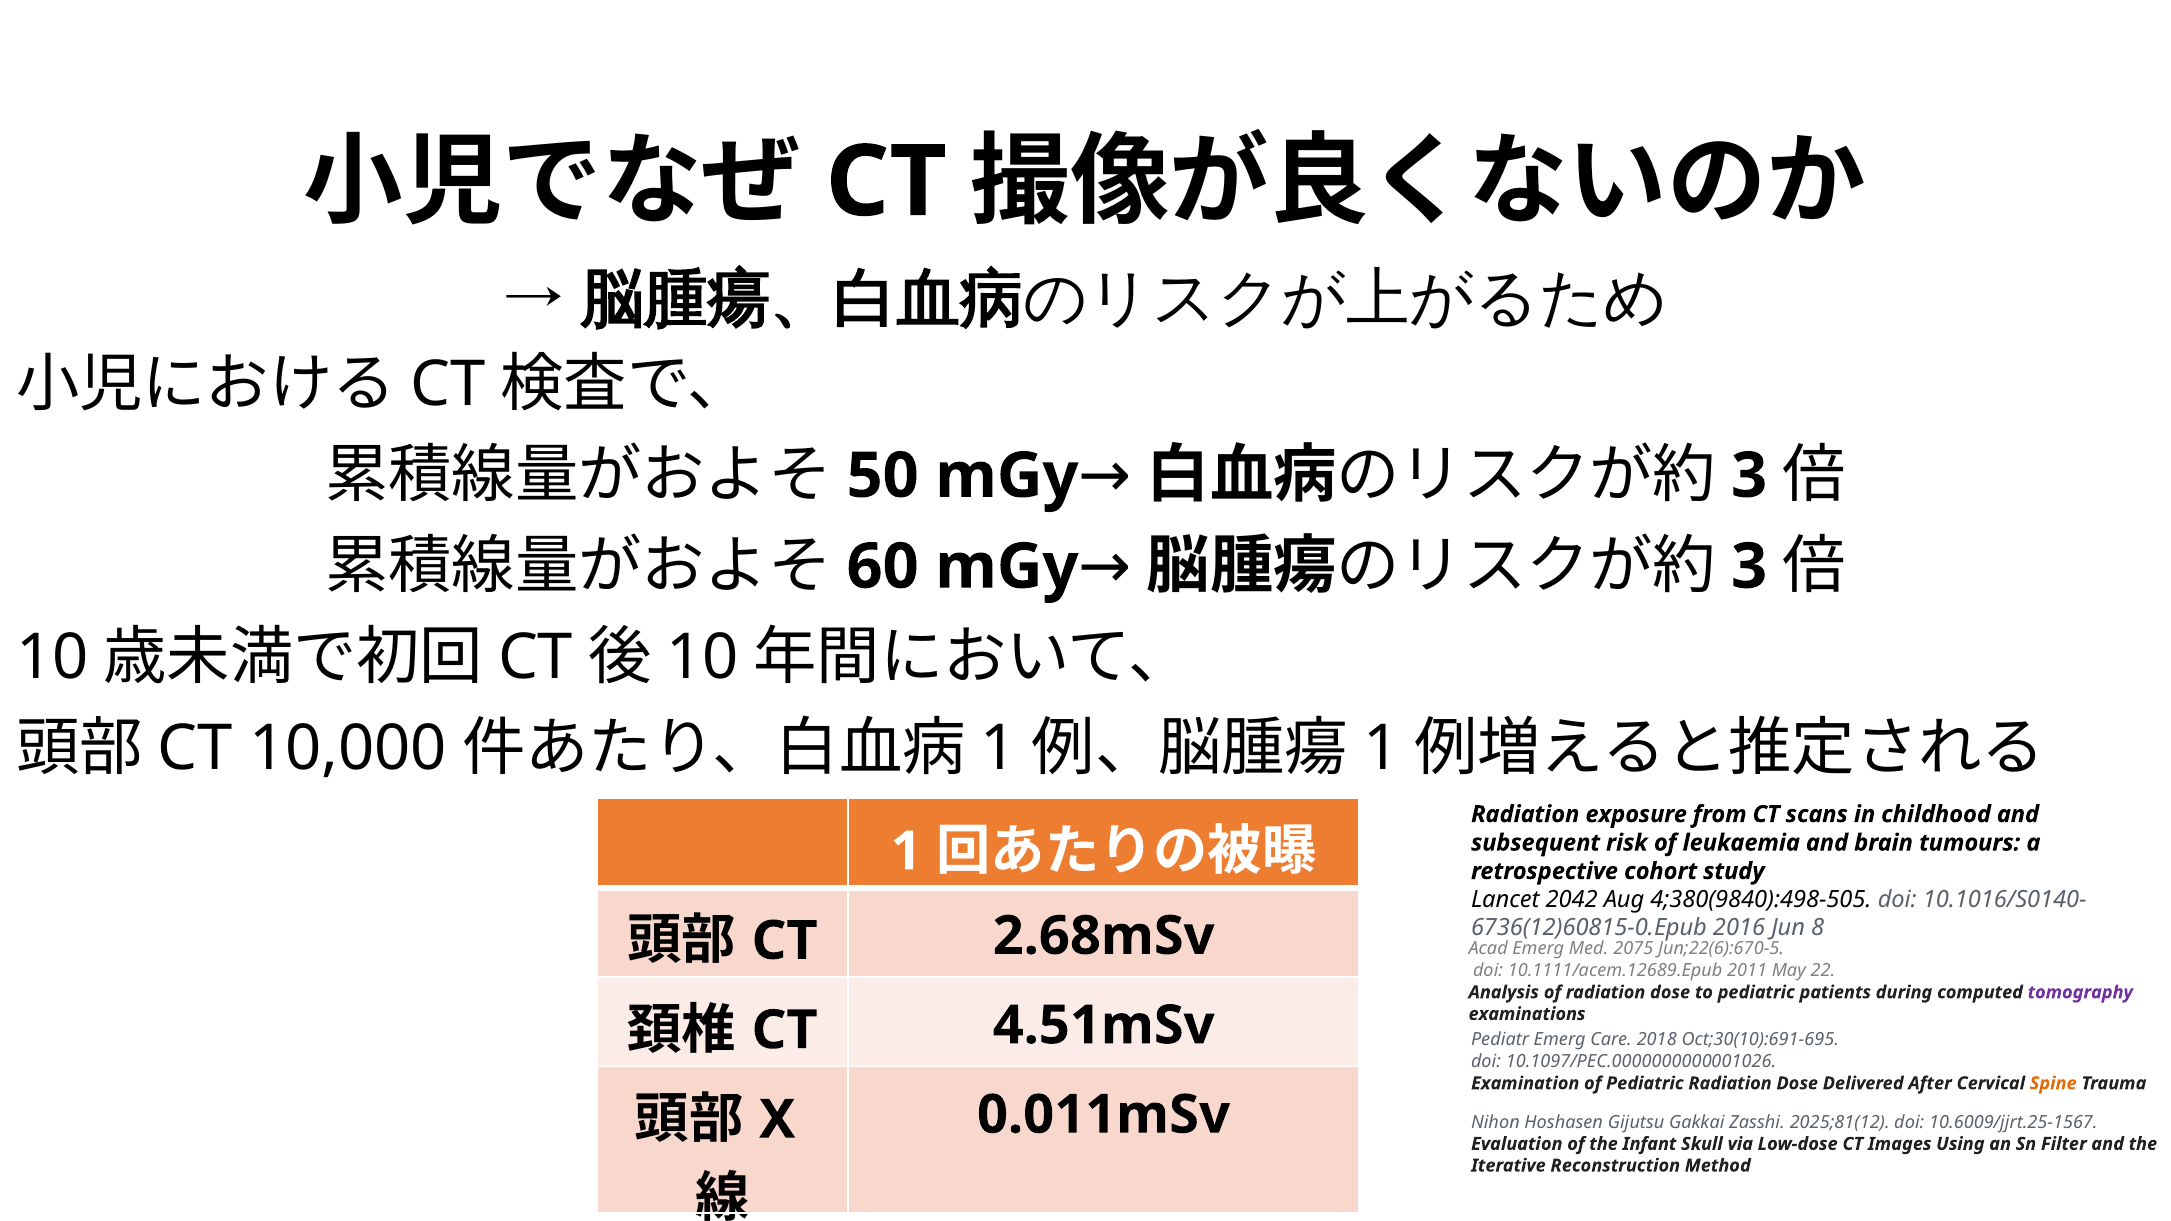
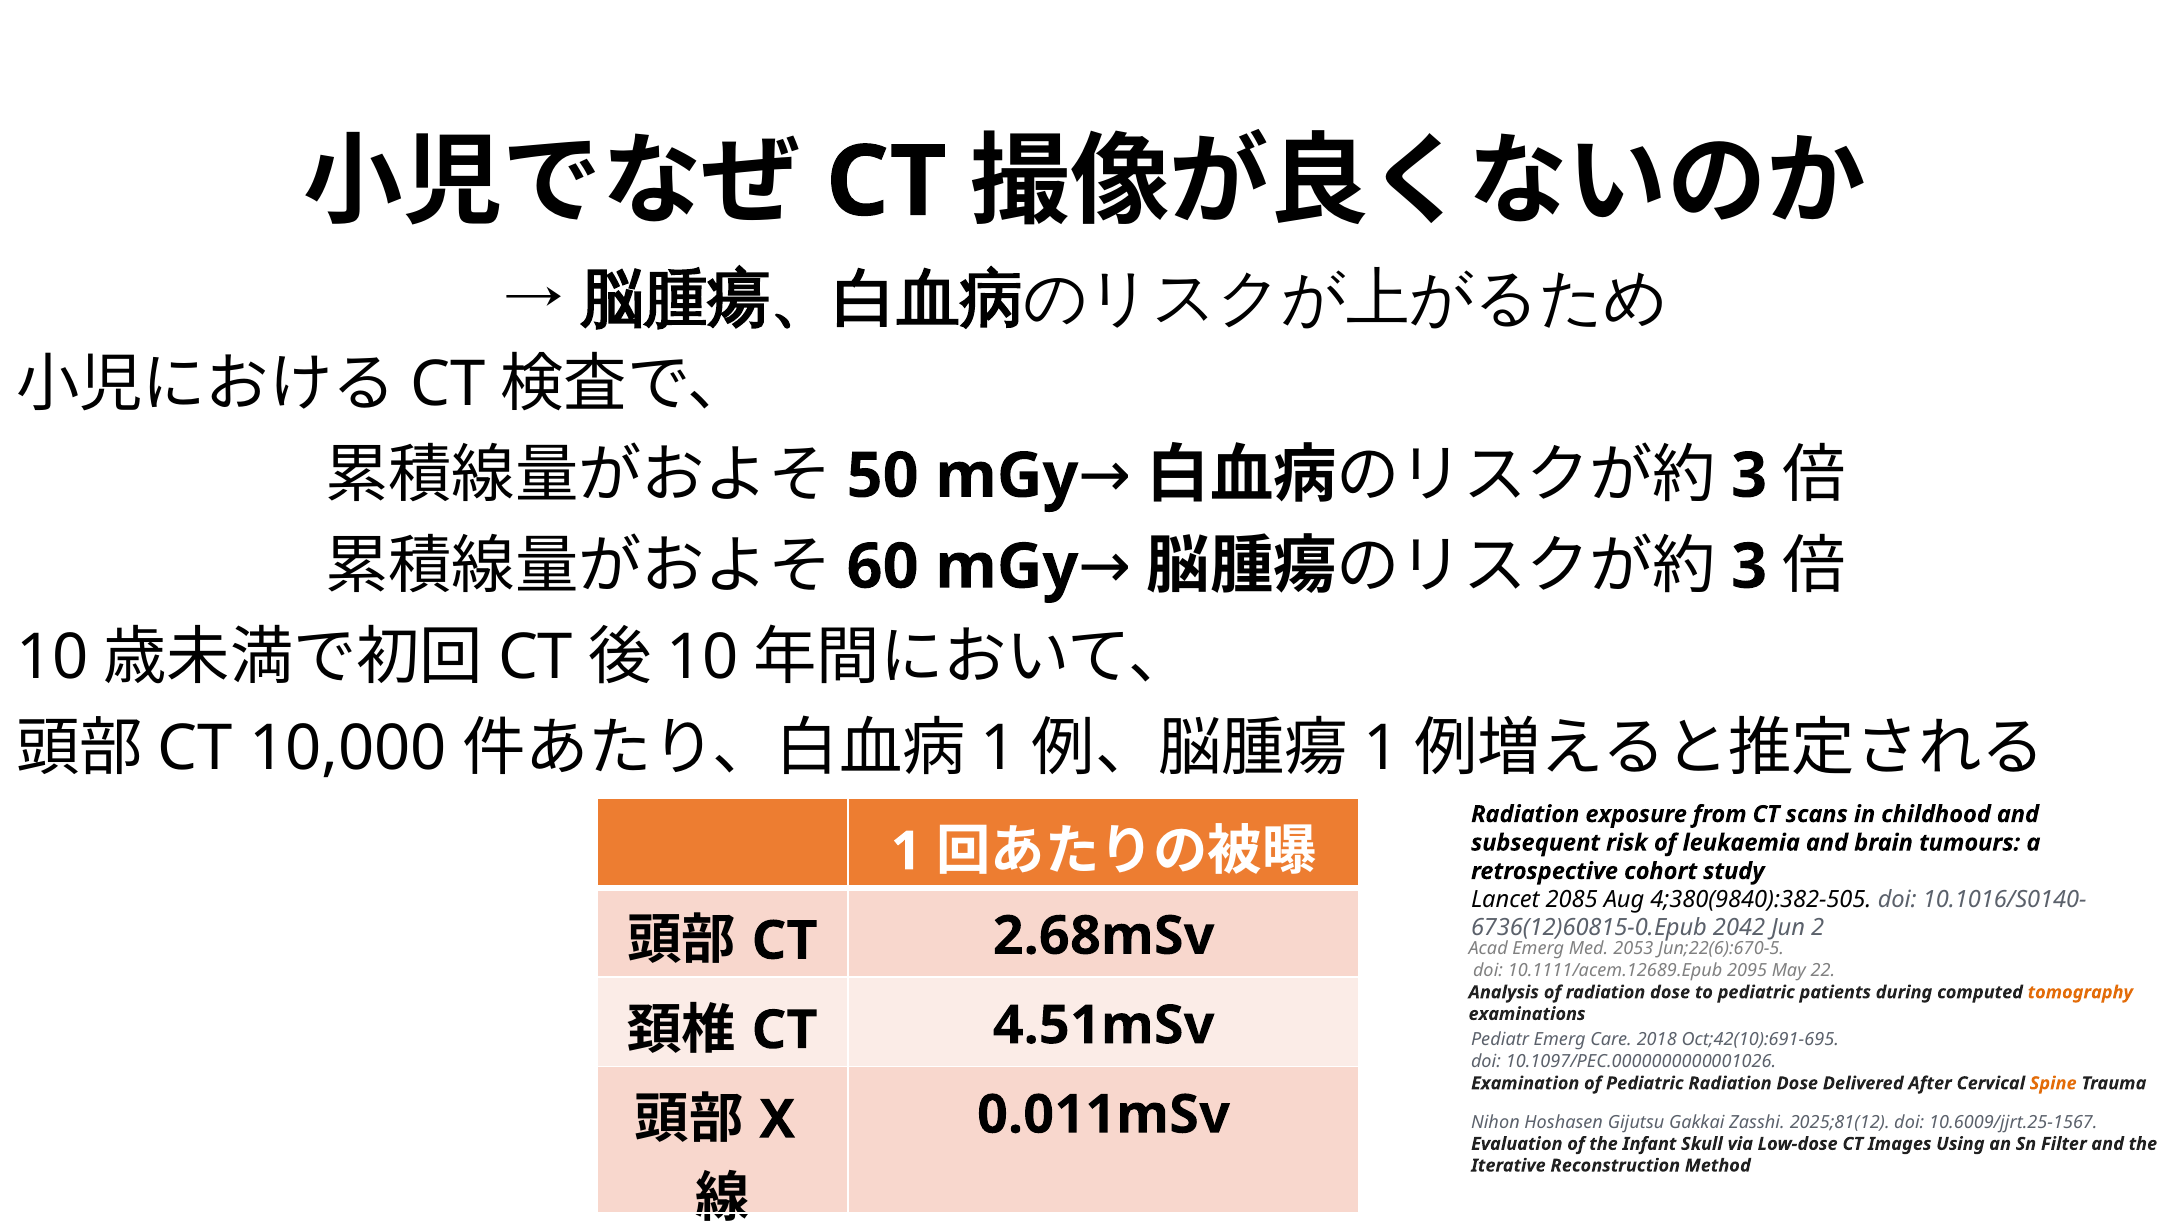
2042: 2042 -> 2085 (1572, 900)
4;380(9840):498-505: 4;380(9840):498-505 -> 4;380(9840):382-505 (1761, 900)
2016: 2016 -> 2042 (1739, 928)
8: 8 -> 2 (1818, 928)
2075: 2075 -> 2053 (1633, 949)
2011: 2011 -> 2095 (1747, 971)
tomography colour: purple -> orange (2080, 992)
Oct;30(10):691-695: Oct;30(10):691-695 -> Oct;42(10):691-695 (1760, 1040)
